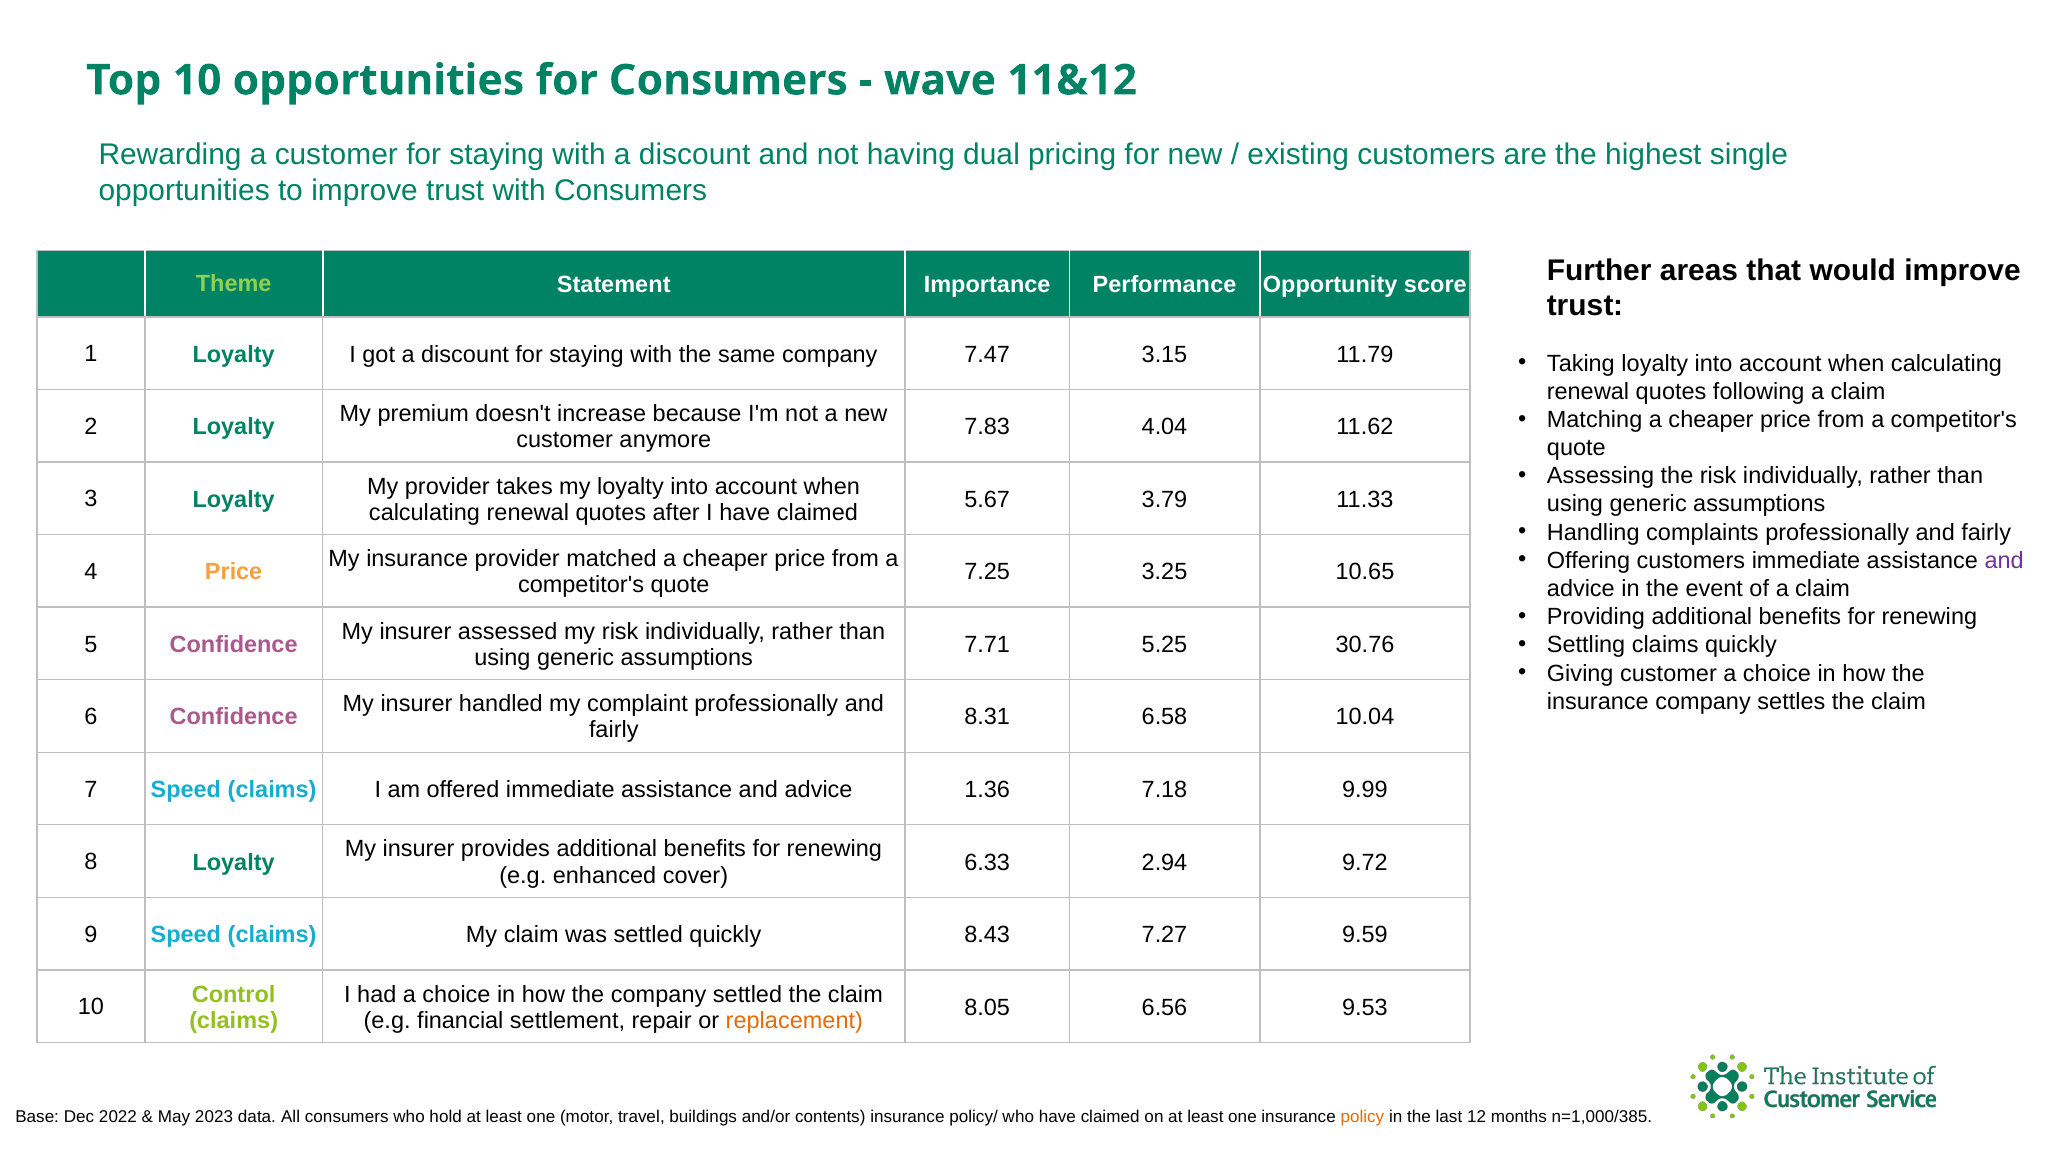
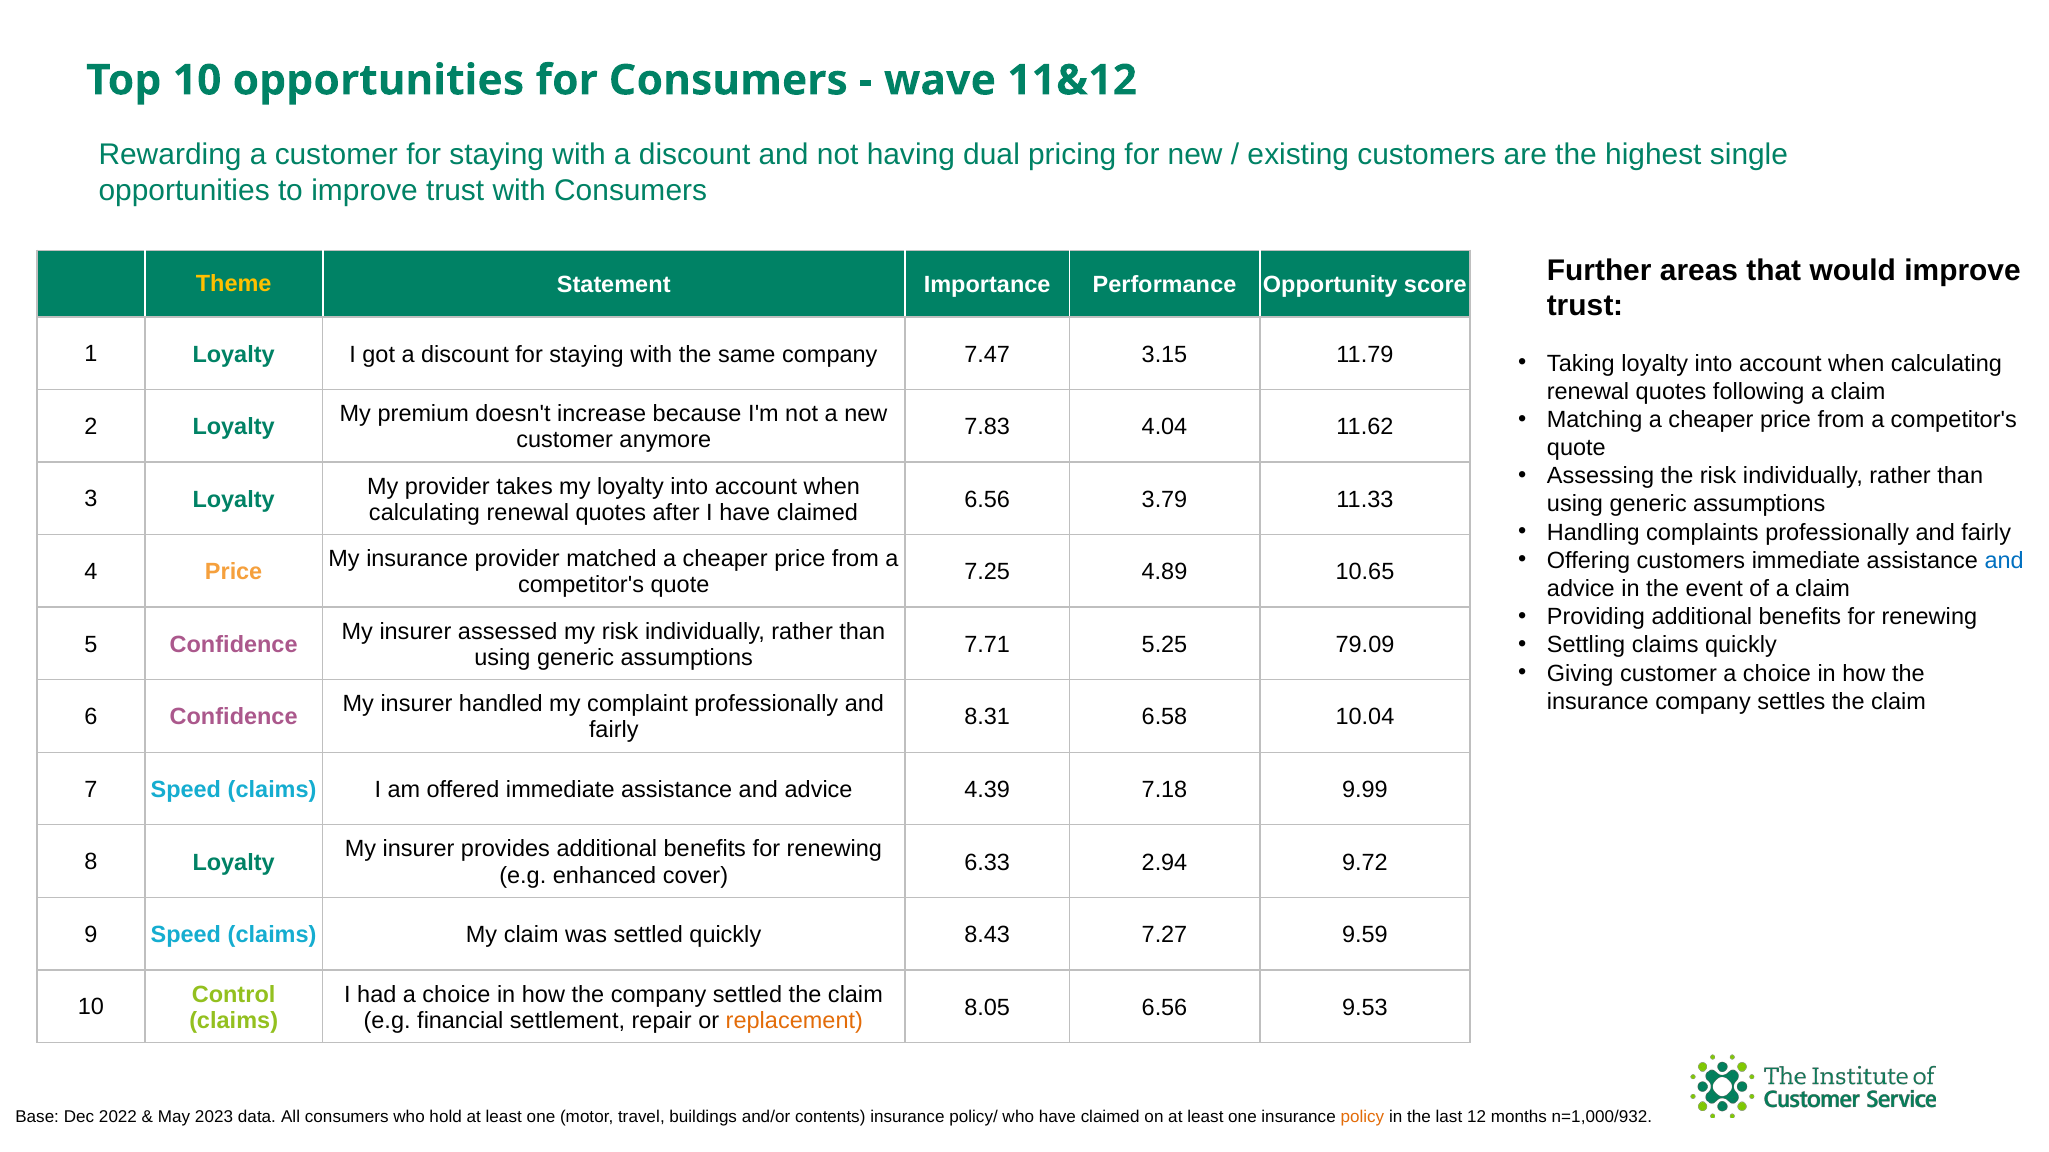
Theme colour: light green -> yellow (234, 284)
5.67: 5.67 -> 6.56 (987, 500)
and colour: purple -> blue (2004, 561)
3.25: 3.25 -> 4.89 (1165, 572)
30.76: 30.76 -> 79.09 (1365, 645)
1.36: 1.36 -> 4.39 (987, 790)
n=1,000/385: n=1,000/385 -> n=1,000/932 (1602, 1117)
